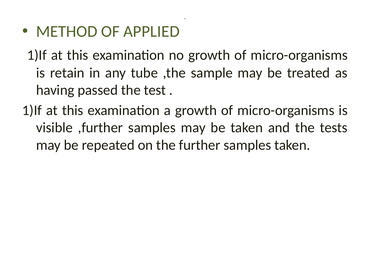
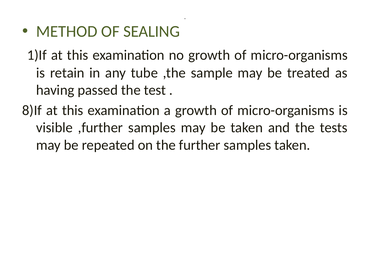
APPLIED: APPLIED -> SEALING (152, 31)
1)If: 1)If -> 8)If (32, 110)
